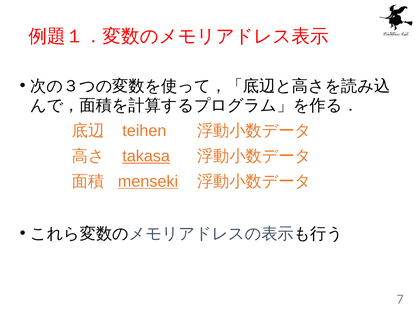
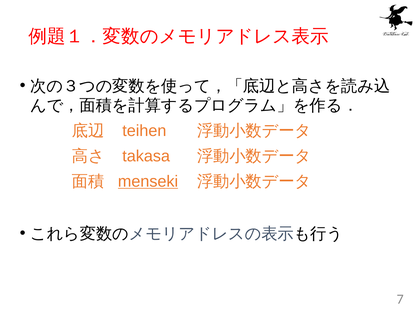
takasa underline: present -> none (146, 156)
